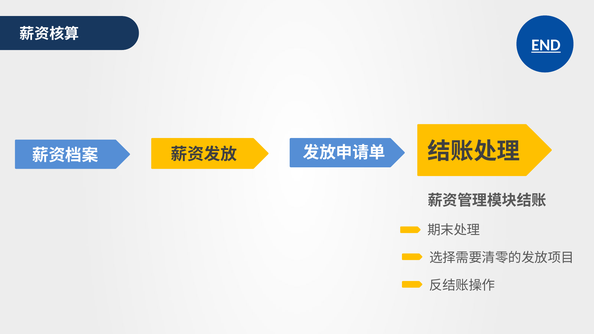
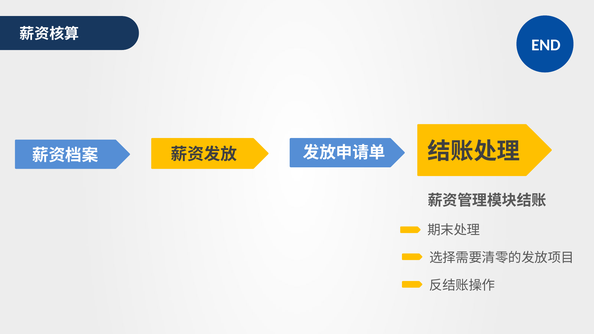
END underline: present -> none (546, 45)
